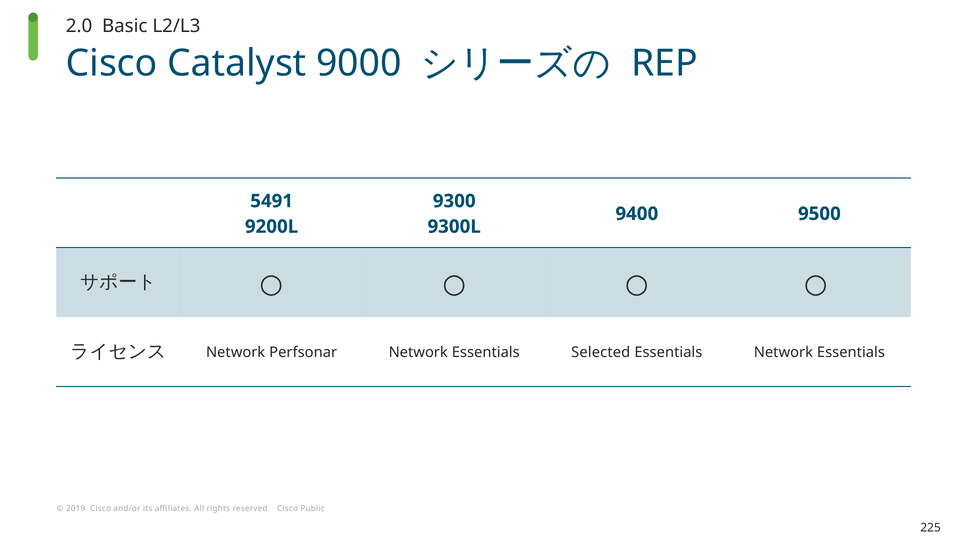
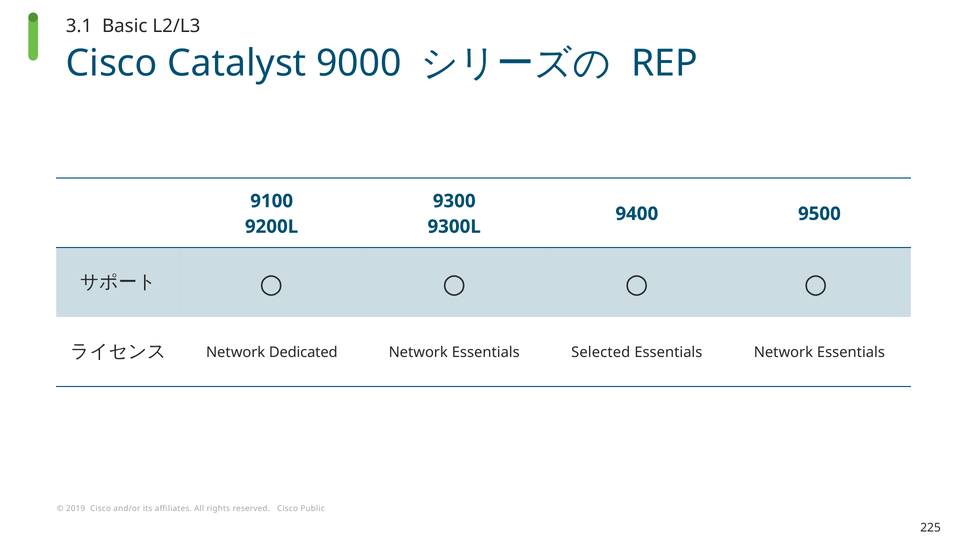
2.0: 2.0 -> 3.1 (79, 26)
5491: 5491 -> 9100 (272, 201)
Perfsonar: Perfsonar -> Dedicated (303, 352)
